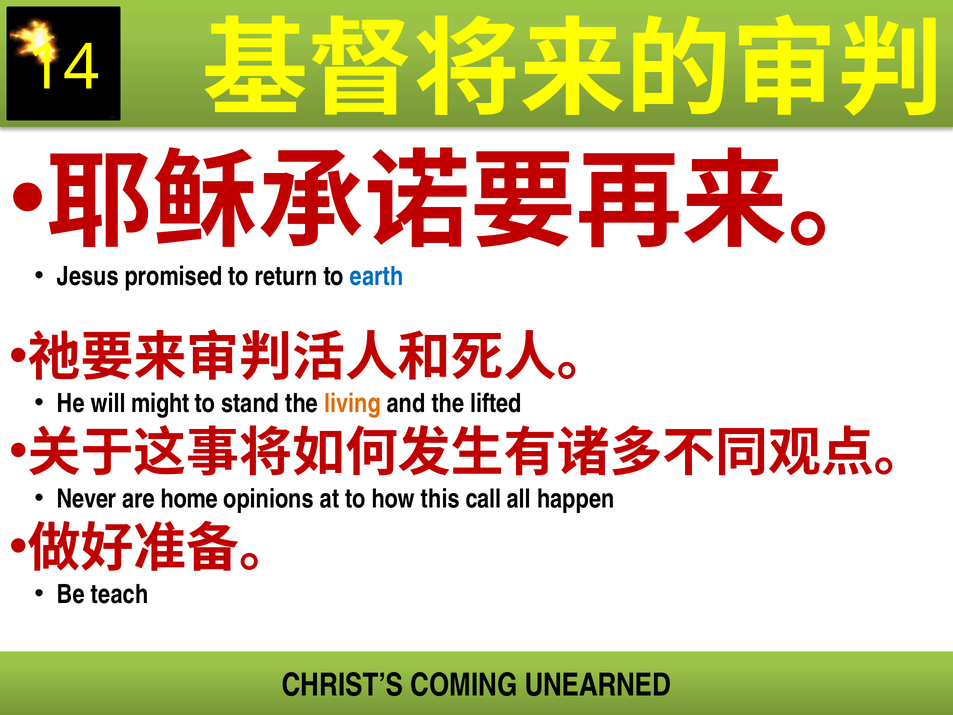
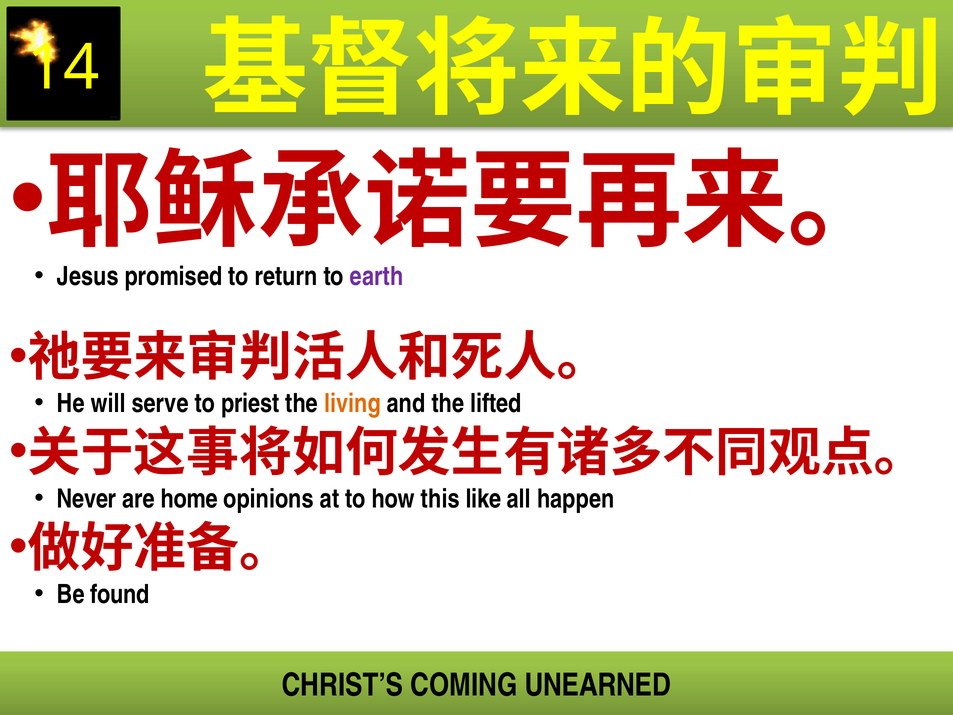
earth colour: blue -> purple (377, 277)
might: might -> serve (160, 404)
stand: stand -> priest (250, 404)
call: call -> like (483, 499)
teach: teach -> found (120, 594)
